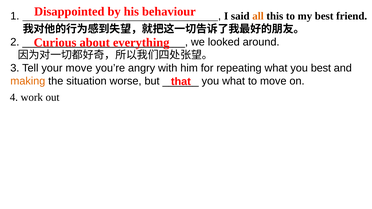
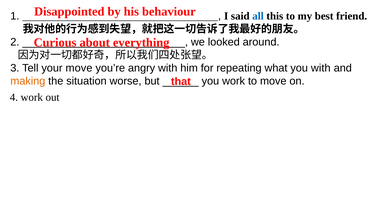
all colour: orange -> blue (258, 16)
you best: best -> with (321, 68)
you what: what -> work (234, 81)
